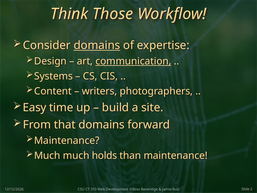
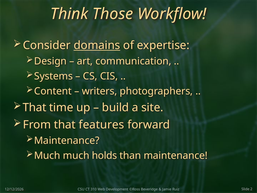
communication underline: present -> none (133, 61)
Easy: Easy -> That (35, 107)
that domains: domains -> features (101, 125)
